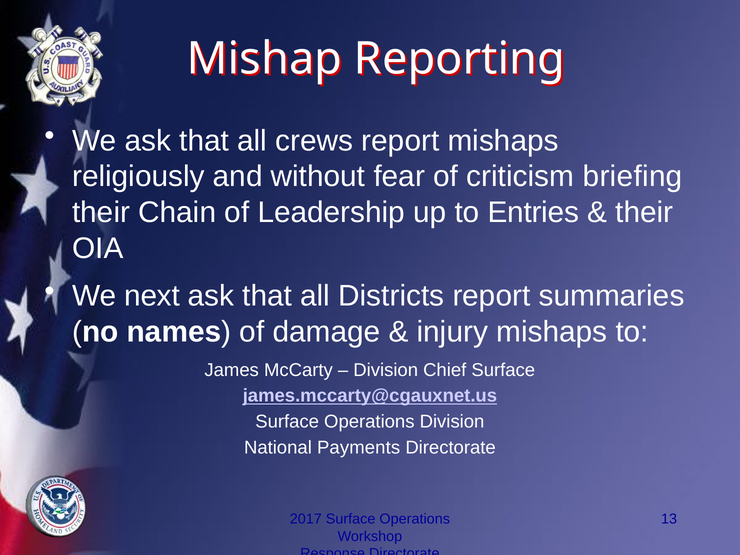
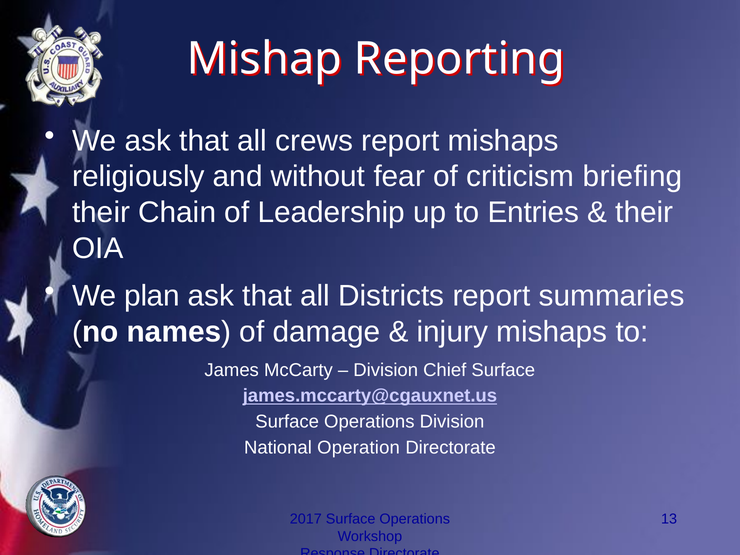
next: next -> plan (152, 296)
Payments: Payments -> Operation (359, 448)
